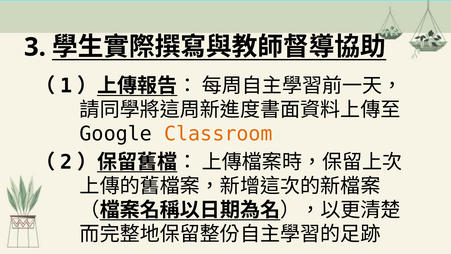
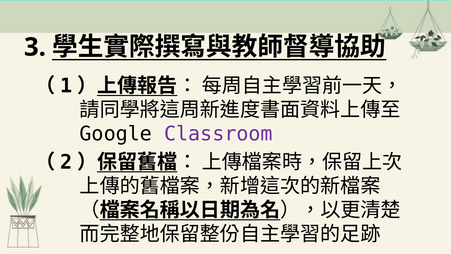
Classroom colour: orange -> purple (218, 134)
